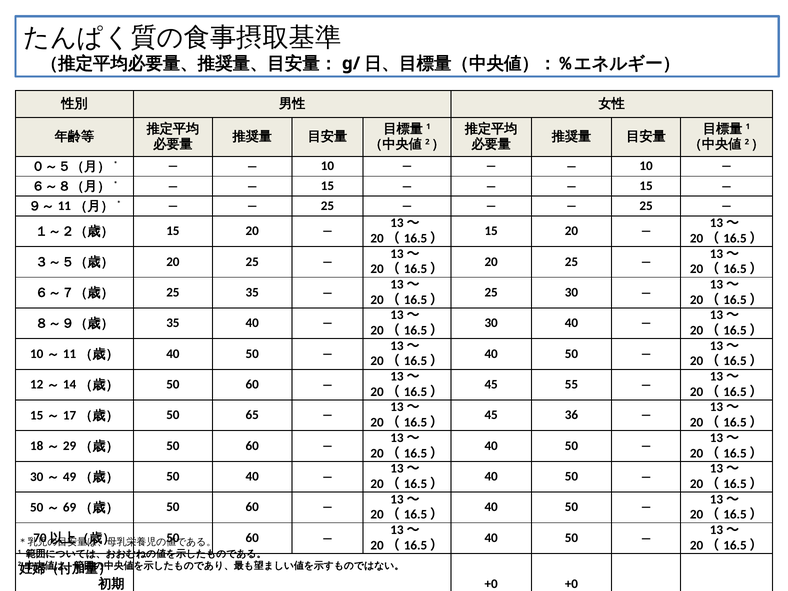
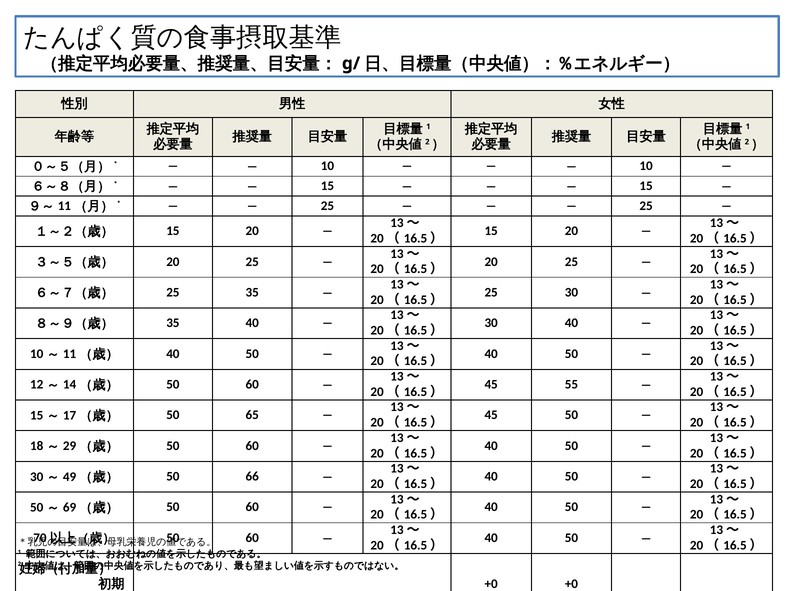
45 36: 36 -> 50 (571, 415)
50 40: 40 -> 66 (252, 476)
